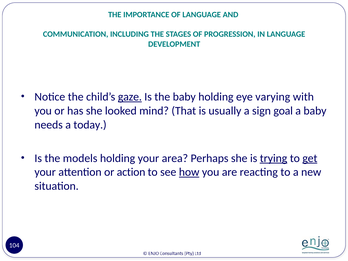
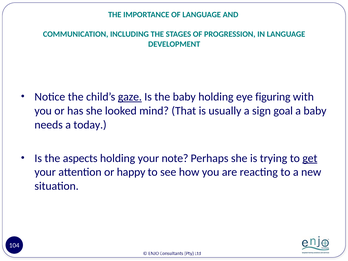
varying: varying -> figuring (273, 97)
models: models -> aspects (80, 158)
area: area -> note (175, 158)
trying underline: present -> none (274, 158)
action: action -> happy (131, 172)
how underline: present -> none (189, 172)
